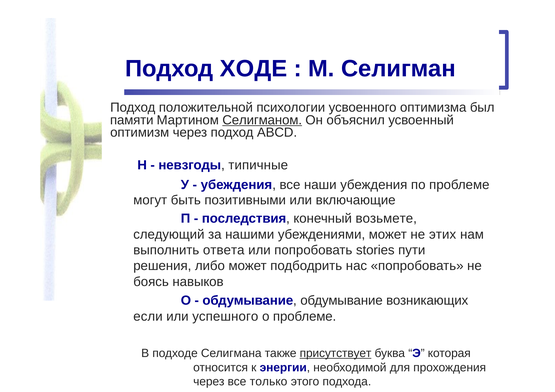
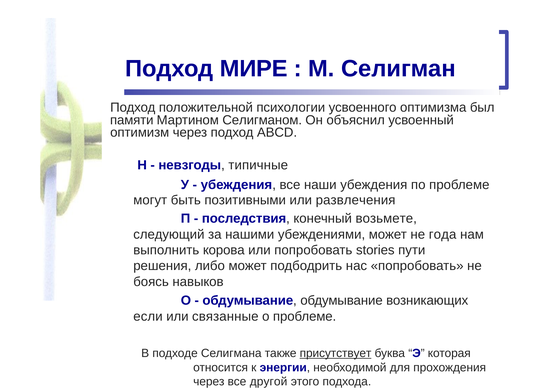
ХОДЕ: ХОДЕ -> МИРЕ (254, 69)
Селигманом underline: present -> none (262, 120)
включающие: включающие -> развлечения (356, 200)
этих: этих -> года (443, 234)
ответа: ответа -> корова (224, 250)
успешного: успешного -> связанные (225, 317)
только: только -> другой (269, 382)
